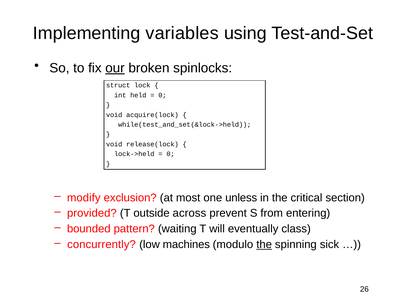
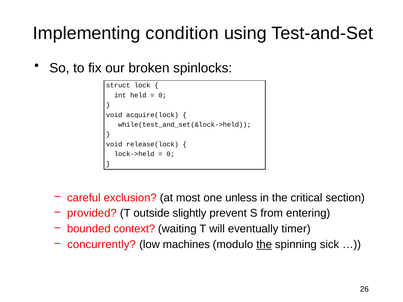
variables: variables -> condition (182, 33)
our underline: present -> none (115, 68)
modify: modify -> careful (84, 198)
across: across -> slightly (190, 213)
pattern: pattern -> context (134, 229)
class: class -> timer (296, 229)
